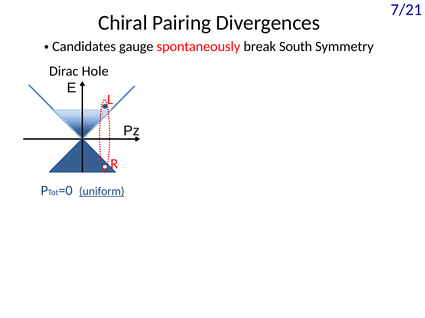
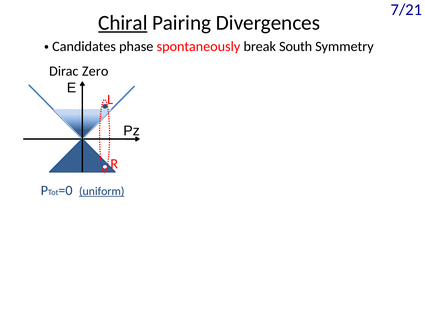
Chiral underline: none -> present (123, 23)
gauge: gauge -> phase (136, 47)
Hole: Hole -> Zero (95, 71)
